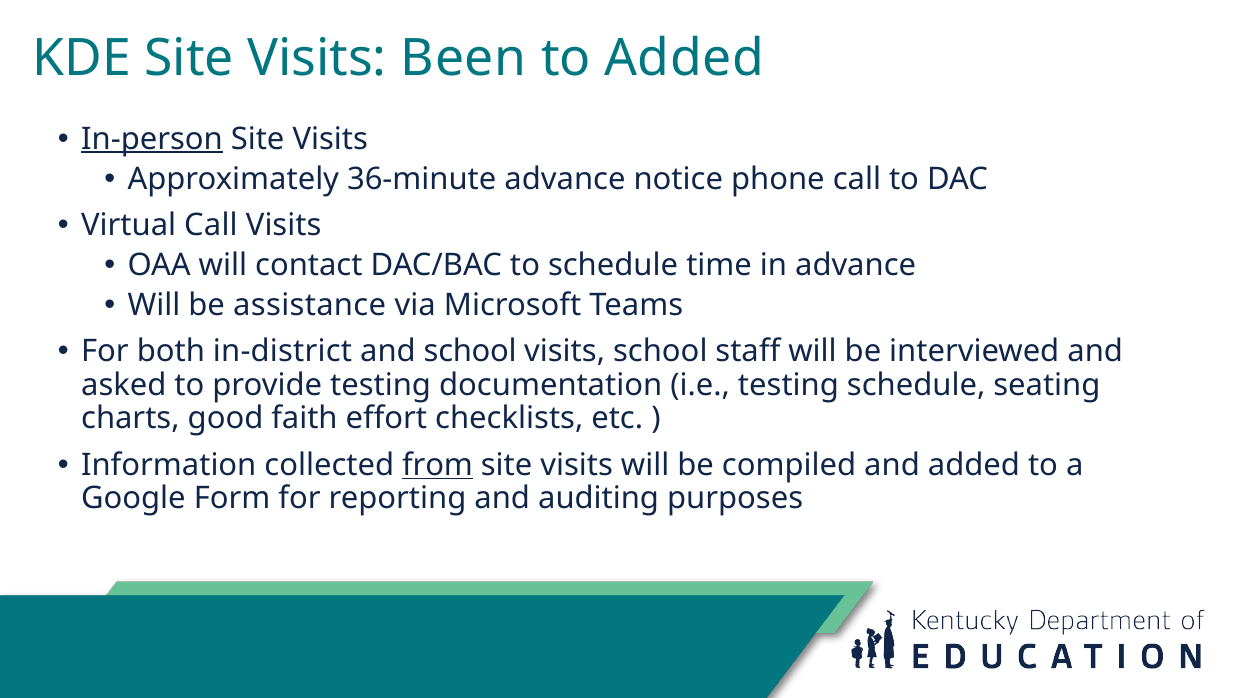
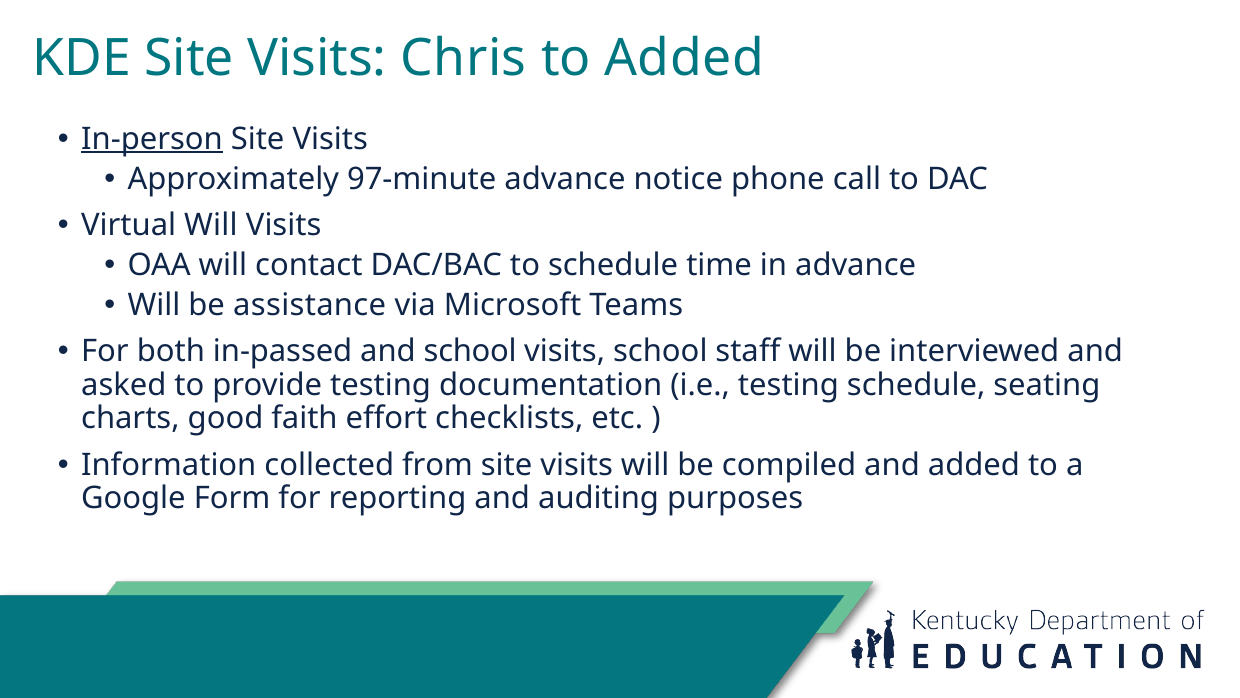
Been: Been -> Chris (464, 59)
36-minute: 36-minute -> 97-minute (422, 179)
Virtual Call: Call -> Will (211, 225)
in-district: in-district -> in-passed (283, 351)
from underline: present -> none (438, 465)
